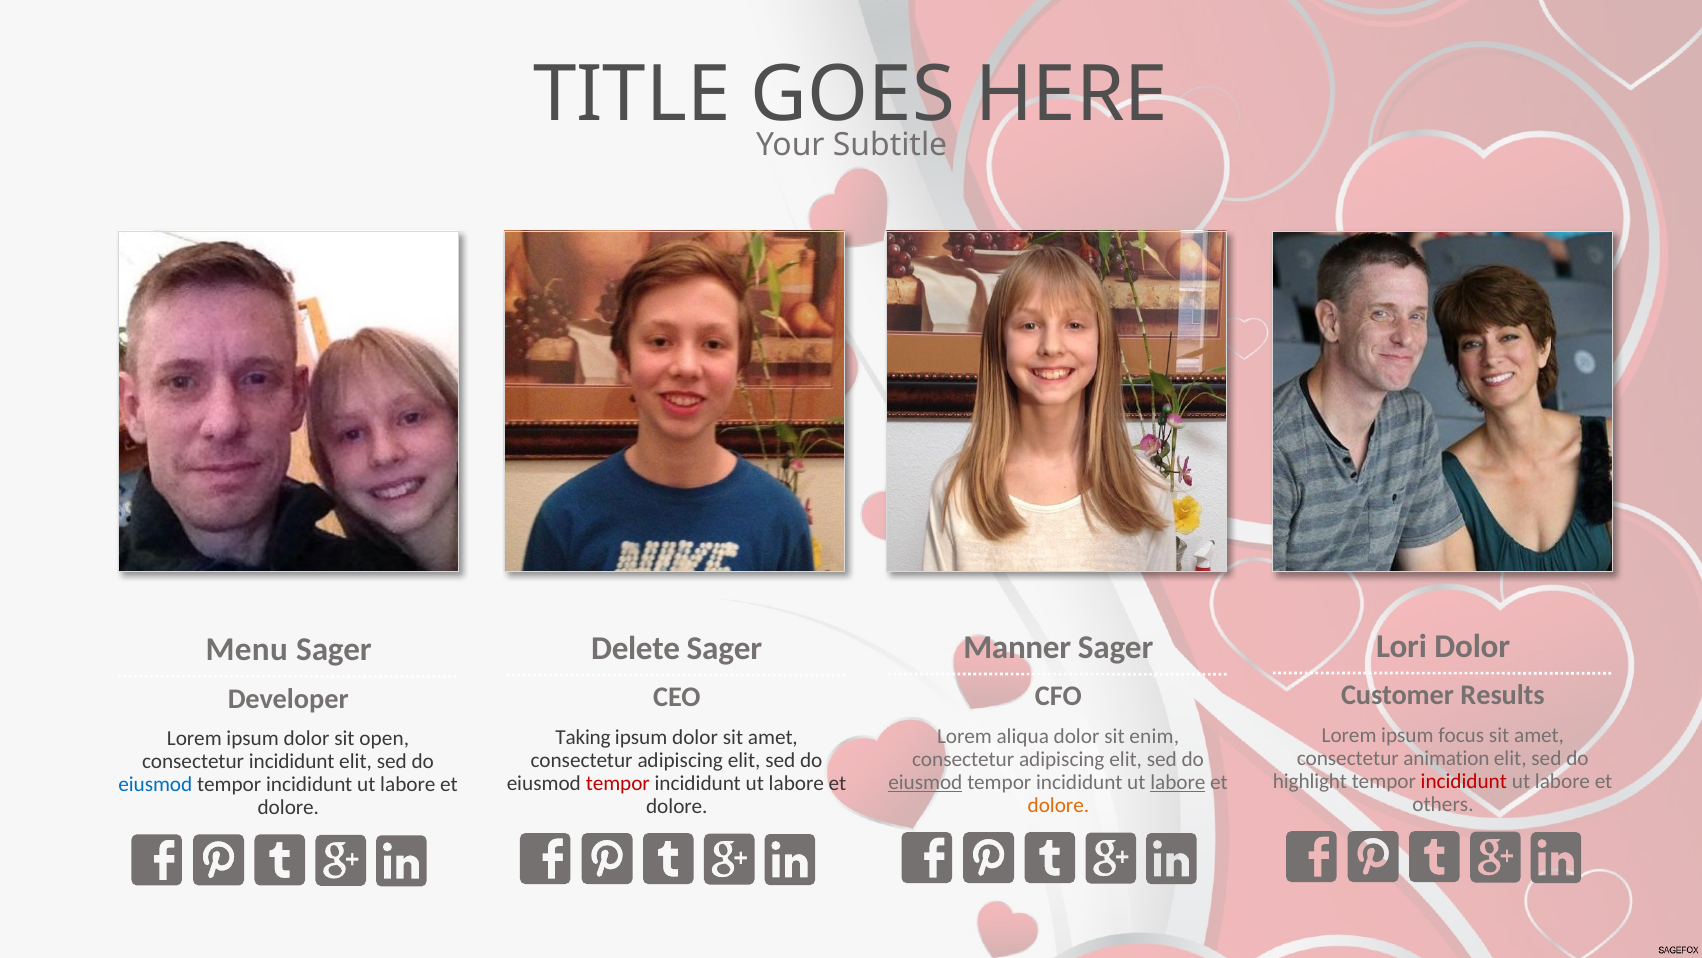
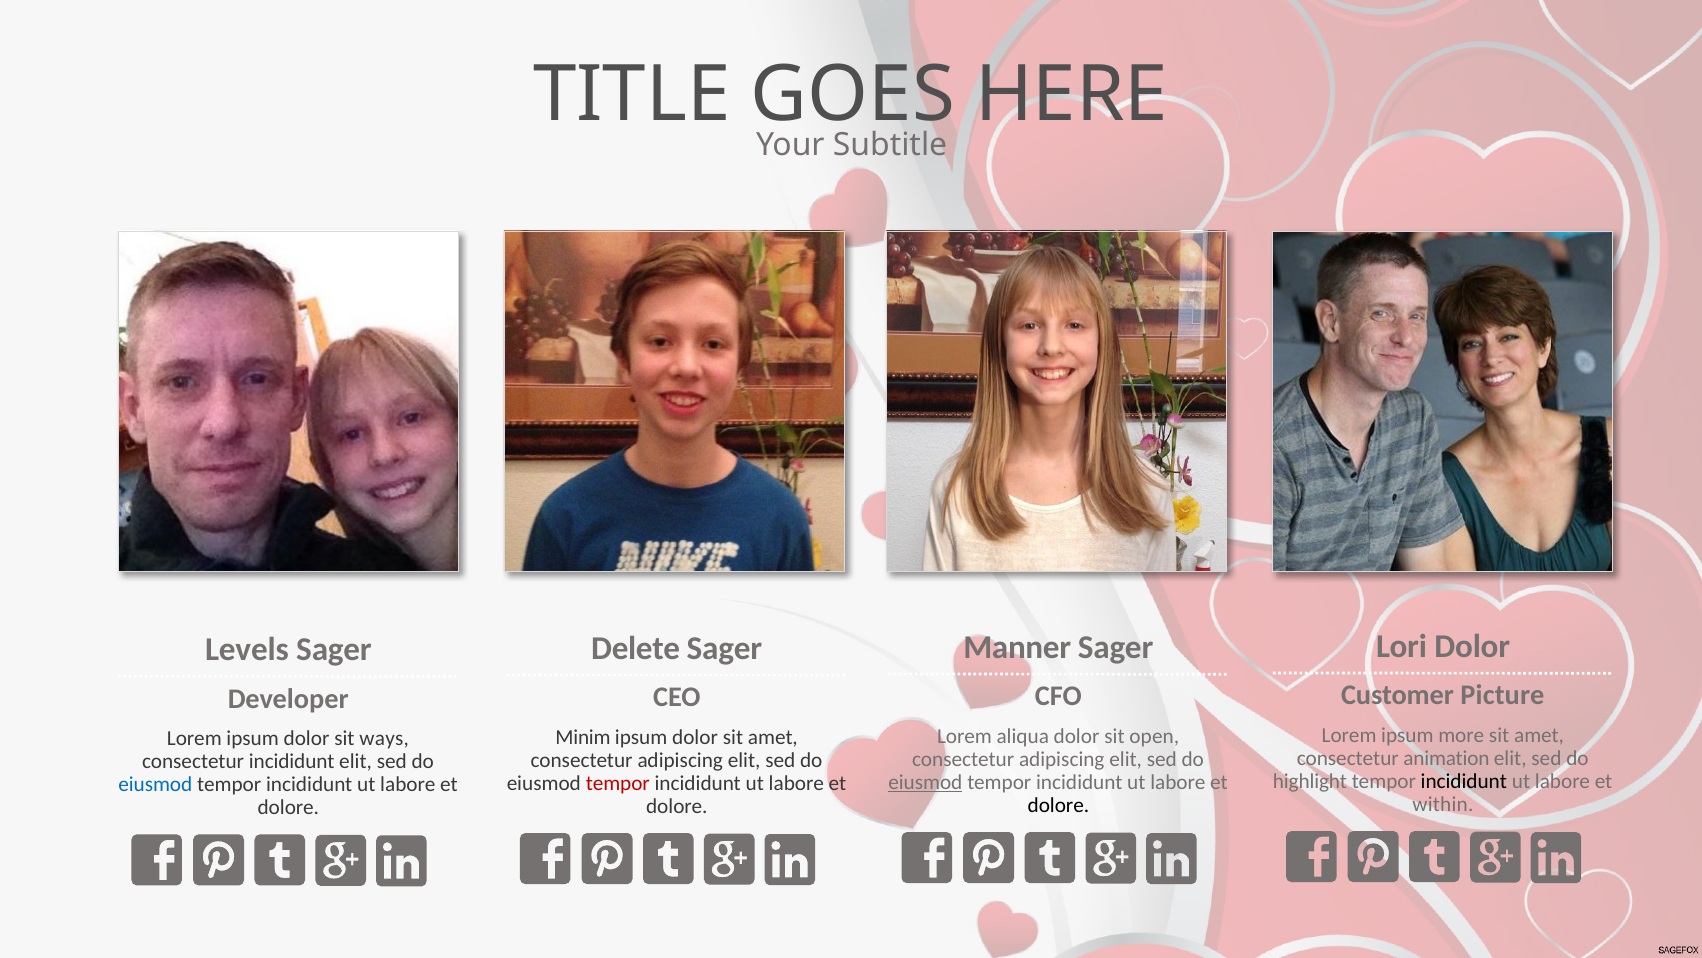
Menu: Menu -> Levels (247, 650)
Results: Results -> Picture (1502, 695)
focus: focus -> more (1461, 735)
enim: enim -> open (1154, 736)
Taking: Taking -> Minim (583, 737)
open: open -> ways (384, 738)
incididunt colour: red -> black (1464, 781)
labore underline: present -> none (1178, 782)
others: others -> within (1443, 804)
dolore colour: orange -> black (1058, 805)
